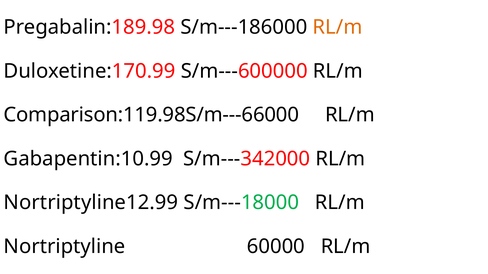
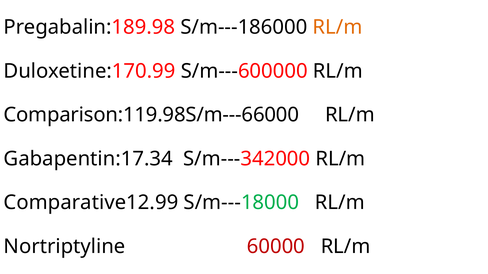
Gabapentin:10.99: Gabapentin:10.99 -> Gabapentin:17.34 (88, 159)
Nortriptyline12.99: Nortriptyline12.99 -> Comparative12.99 (91, 203)
60000 colour: black -> red (276, 247)
